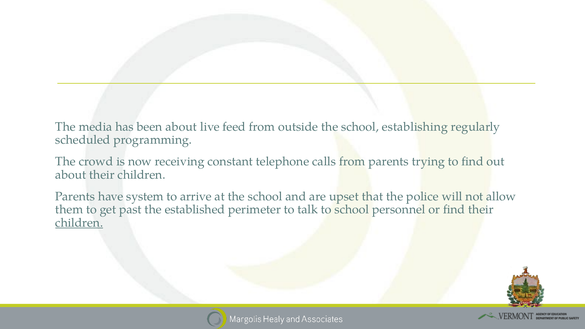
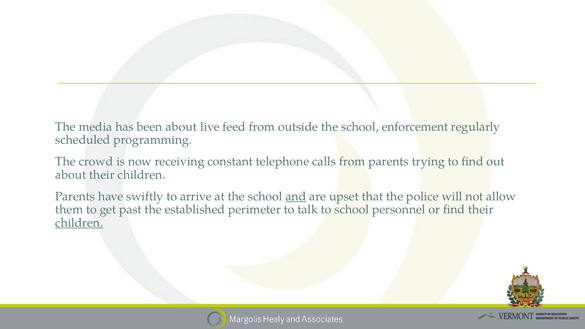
establishing: establishing -> enforcement (415, 127)
system: system -> swiftly (145, 196)
and underline: none -> present (296, 196)
